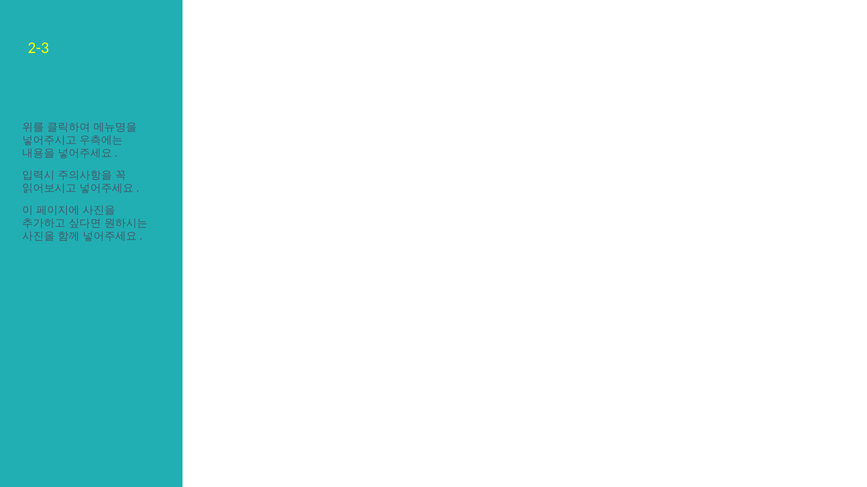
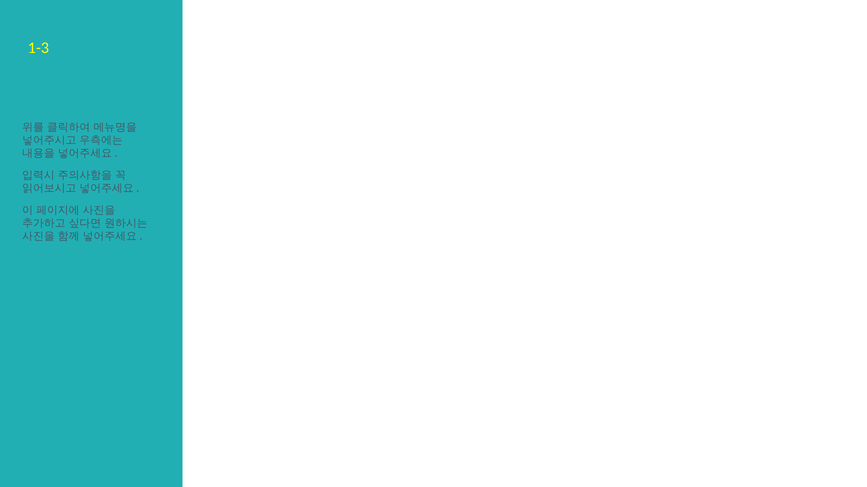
2-3: 2-3 -> 1-3 (38, 48)
